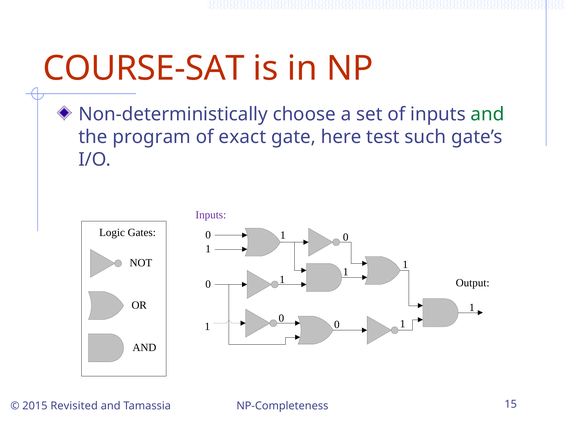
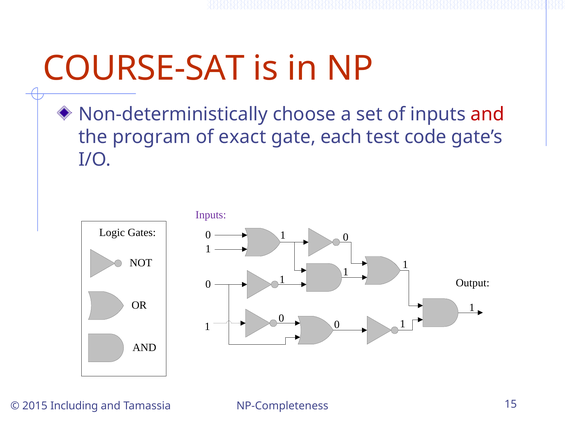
and colour: green -> red (488, 114)
here: here -> each (341, 137)
such: such -> code (425, 137)
Revisited: Revisited -> Including (74, 406)
